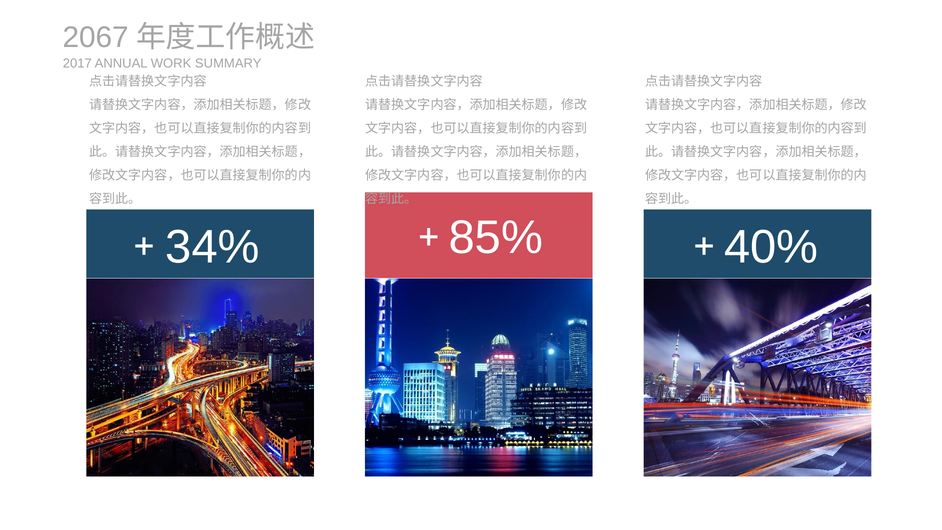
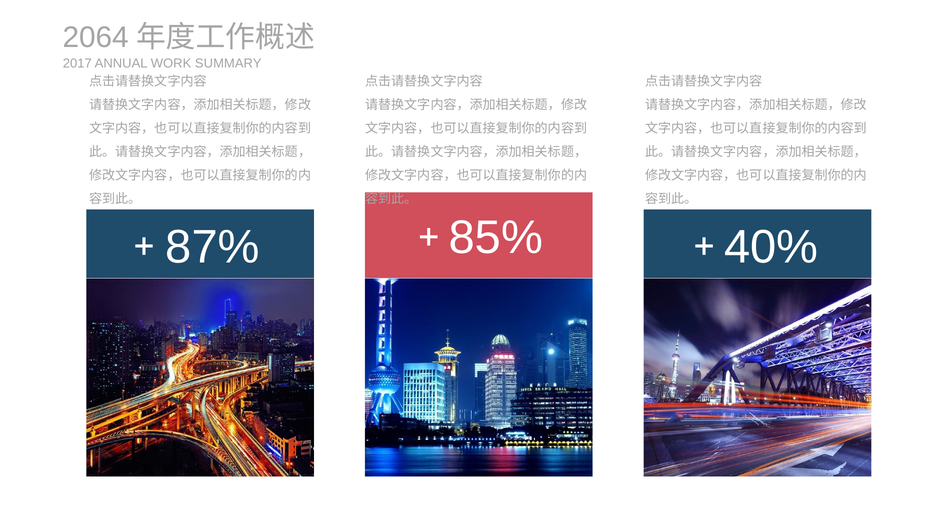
2067: 2067 -> 2064 (96, 37)
34%: 34% -> 87% (212, 247)
